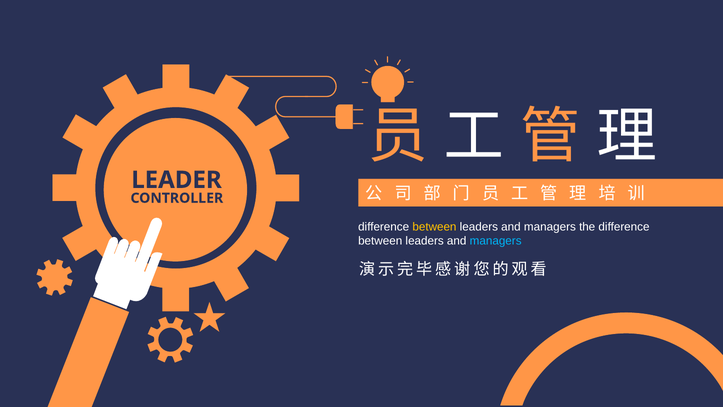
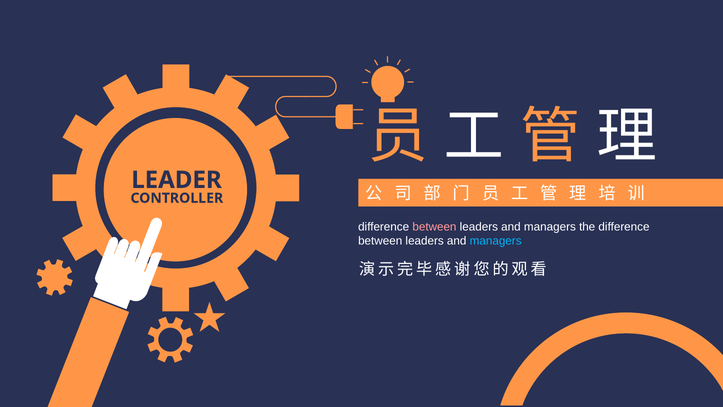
between colour: yellow -> pink (434, 227)
